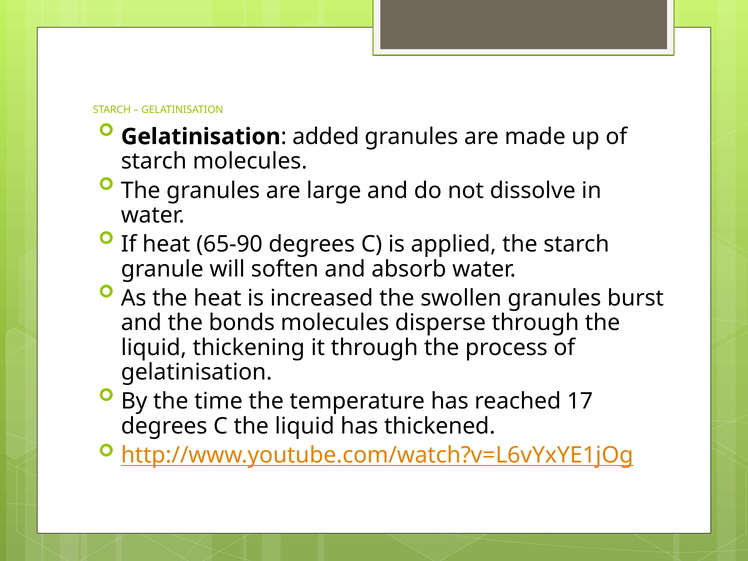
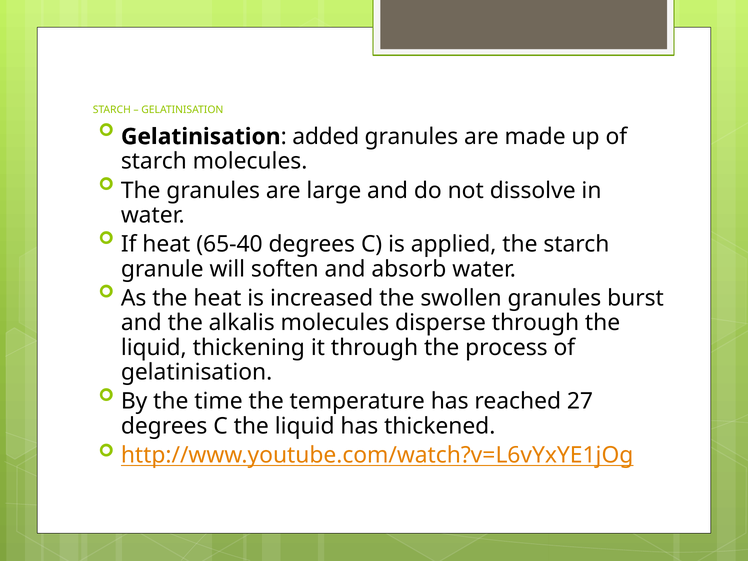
65-90: 65-90 -> 65-40 (229, 244)
bonds: bonds -> alkalis (242, 323)
17: 17 -> 27 (580, 401)
